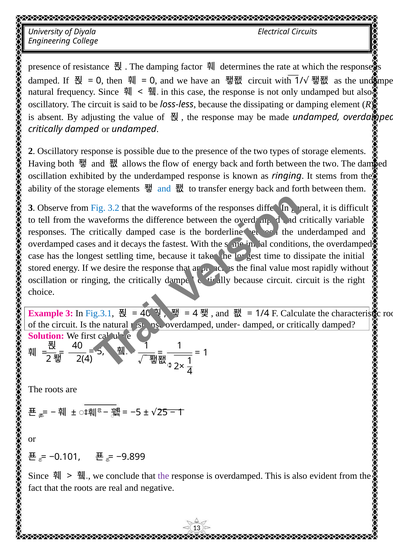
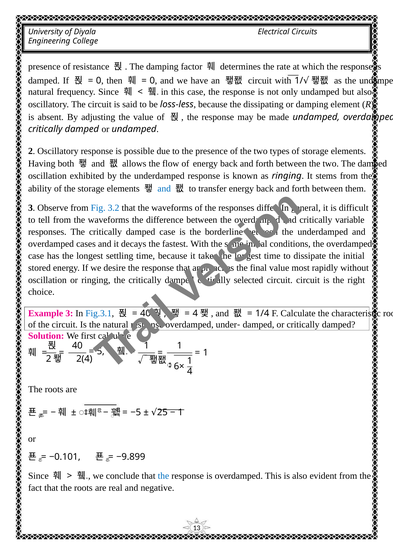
because: because -> selected (249, 280)
2×: 2× -> 6× (179, 367)
the colour: purple -> blue (163, 476)
